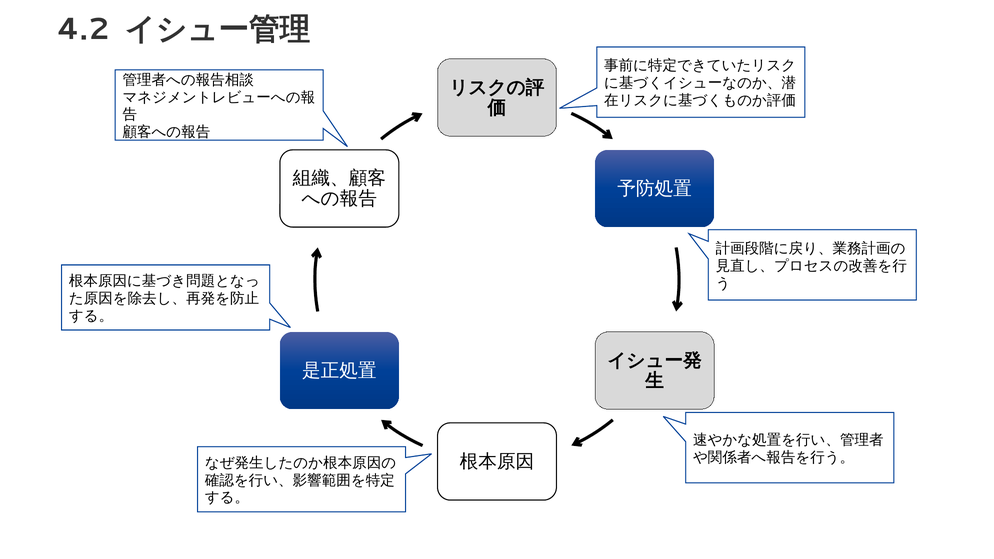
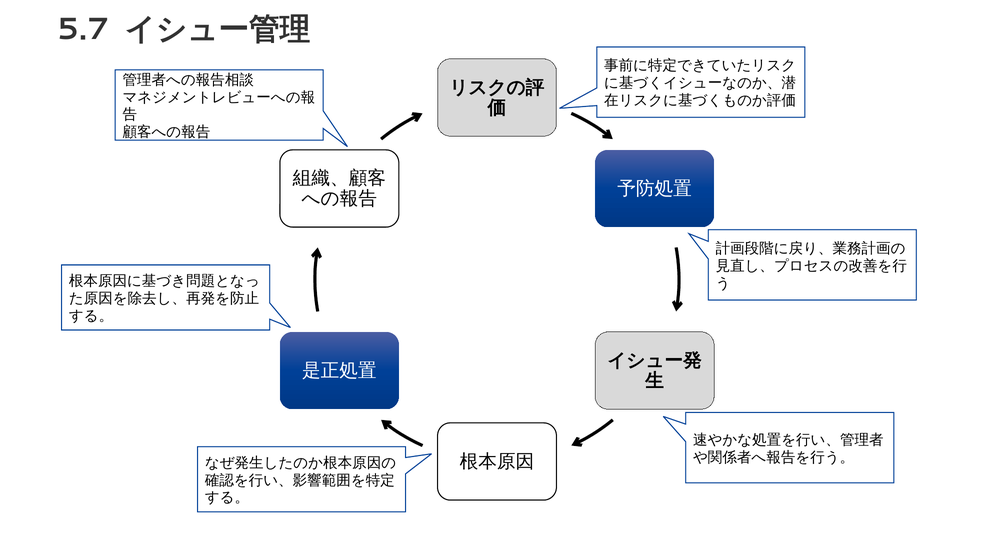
4.2: 4.2 -> 5.7 (83, 29)
